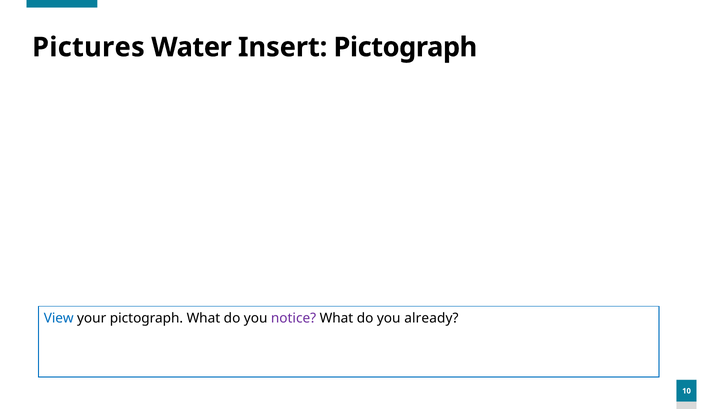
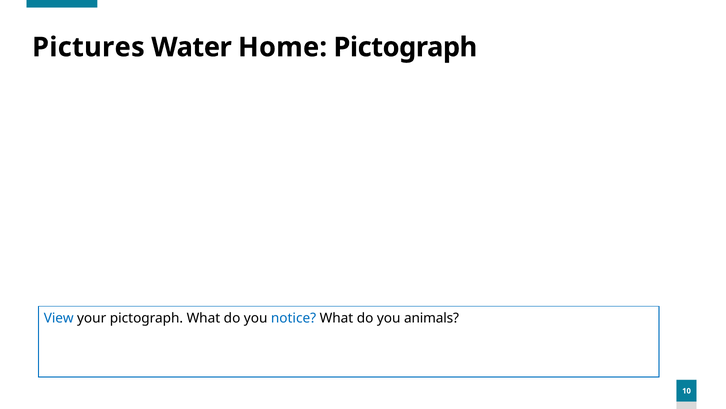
Insert: Insert -> Home (283, 47)
notice colour: purple -> blue (294, 318)
already: already -> animals (432, 318)
